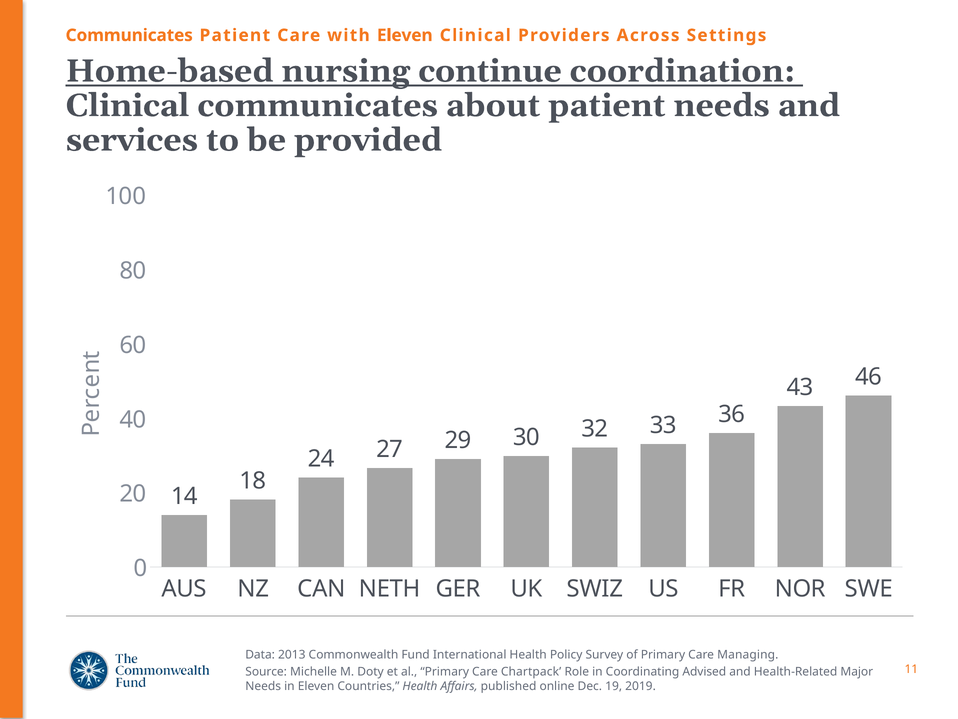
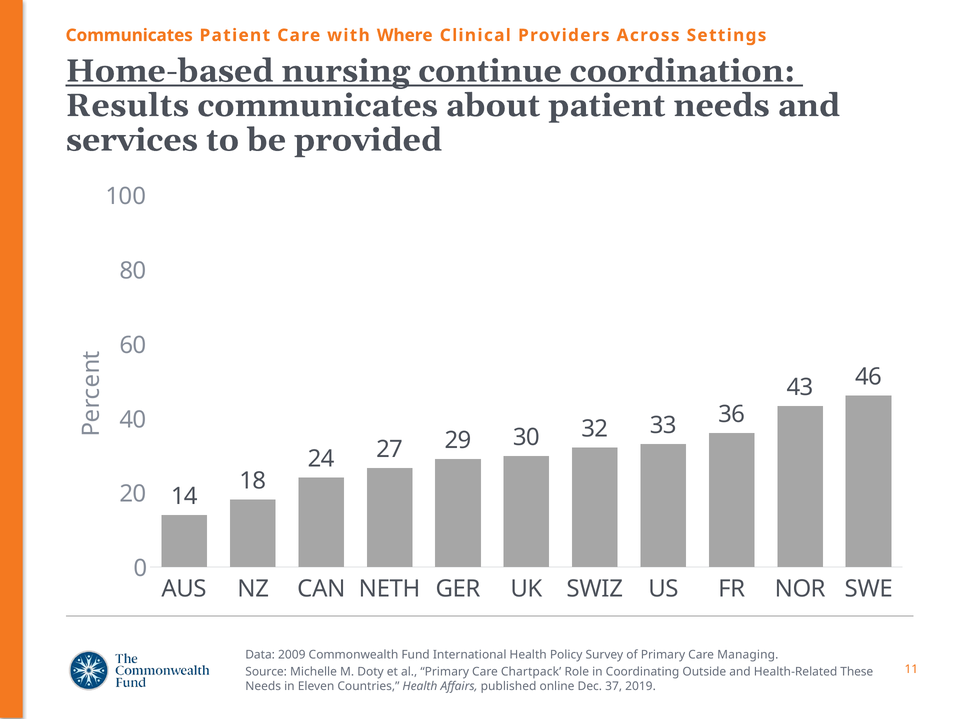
with Eleven: Eleven -> Where (405, 35)
Clinical: Clinical -> Results (127, 105)
2013: 2013 -> 2009 (292, 655)
Advised: Advised -> Outside (704, 671)
Major: Major -> These (857, 671)
19: 19 -> 37 (614, 686)
